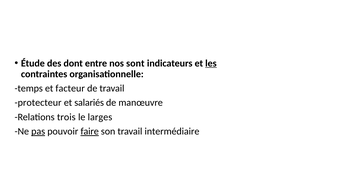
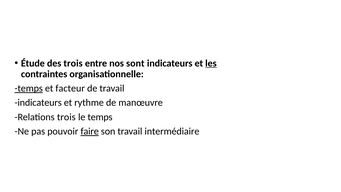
des dont: dont -> trois (73, 63)
temps underline: none -> present (29, 88)
protecteur: protecteur -> indicateurs (38, 103)
salariés: salariés -> rythme (89, 103)
le larges: larges -> temps (100, 117)
pas underline: present -> none (38, 131)
